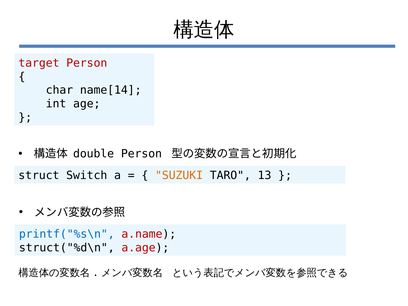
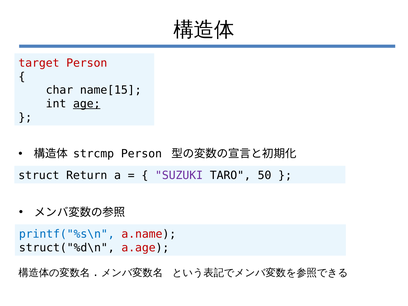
name[14: name[14 -> name[15 (111, 90)
age underline: none -> present (87, 104)
double: double -> strcmp (94, 154)
Switch: Switch -> Return (87, 175)
SUZUKI colour: orange -> purple (179, 175)
13: 13 -> 50 (265, 175)
